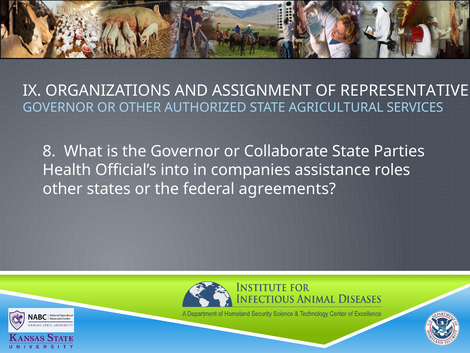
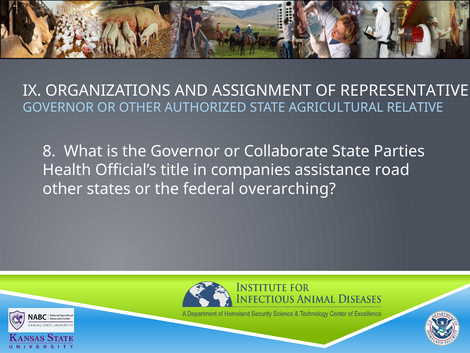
SERVICES: SERVICES -> RELATIVE (415, 107)
into: into -> title (175, 170)
roles: roles -> road (392, 170)
agreements: agreements -> overarching (287, 189)
